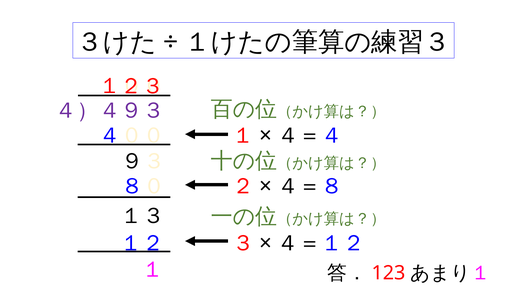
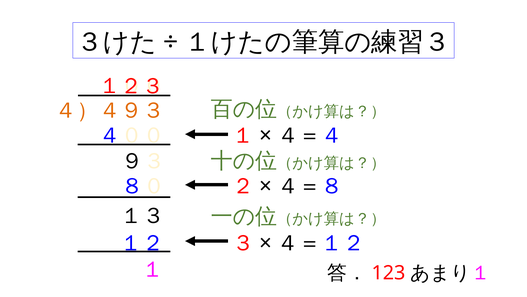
４）４９３ colour: purple -> orange (110, 110)
